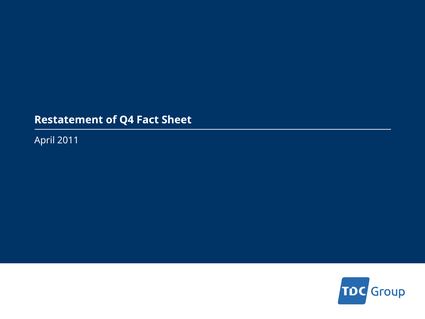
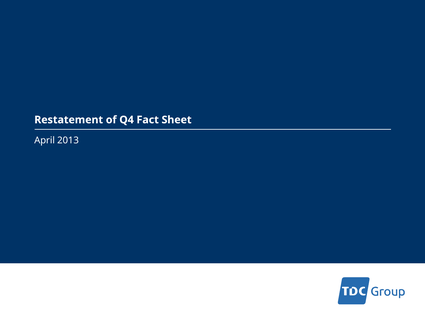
2011: 2011 -> 2013 (68, 140)
